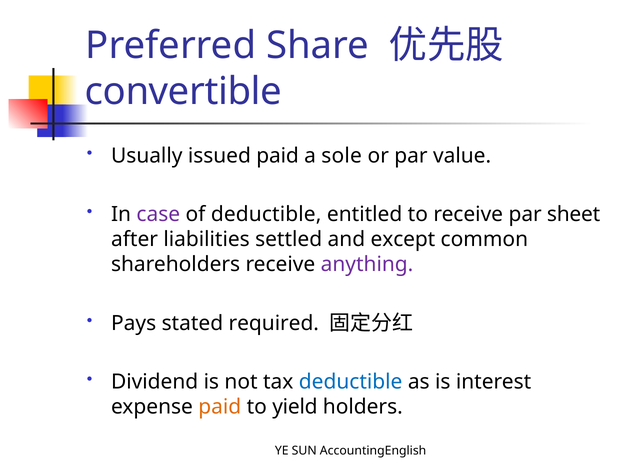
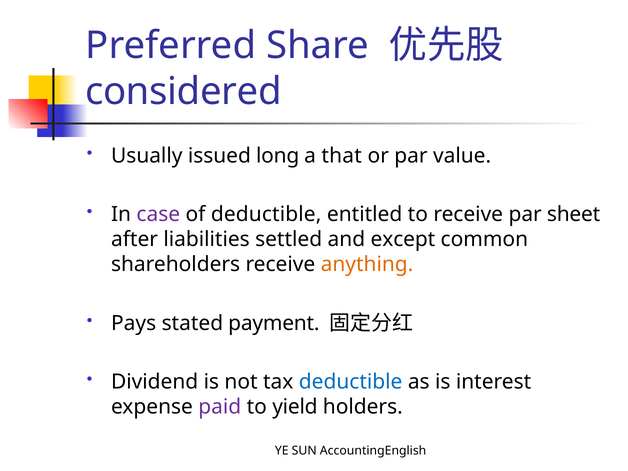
convertible: convertible -> considered (183, 92)
issued paid: paid -> long (278, 156)
sole: sole -> that (342, 156)
anything colour: purple -> orange (367, 265)
required: required -> payment (274, 323)
paid colour: orange -> purple (220, 407)
